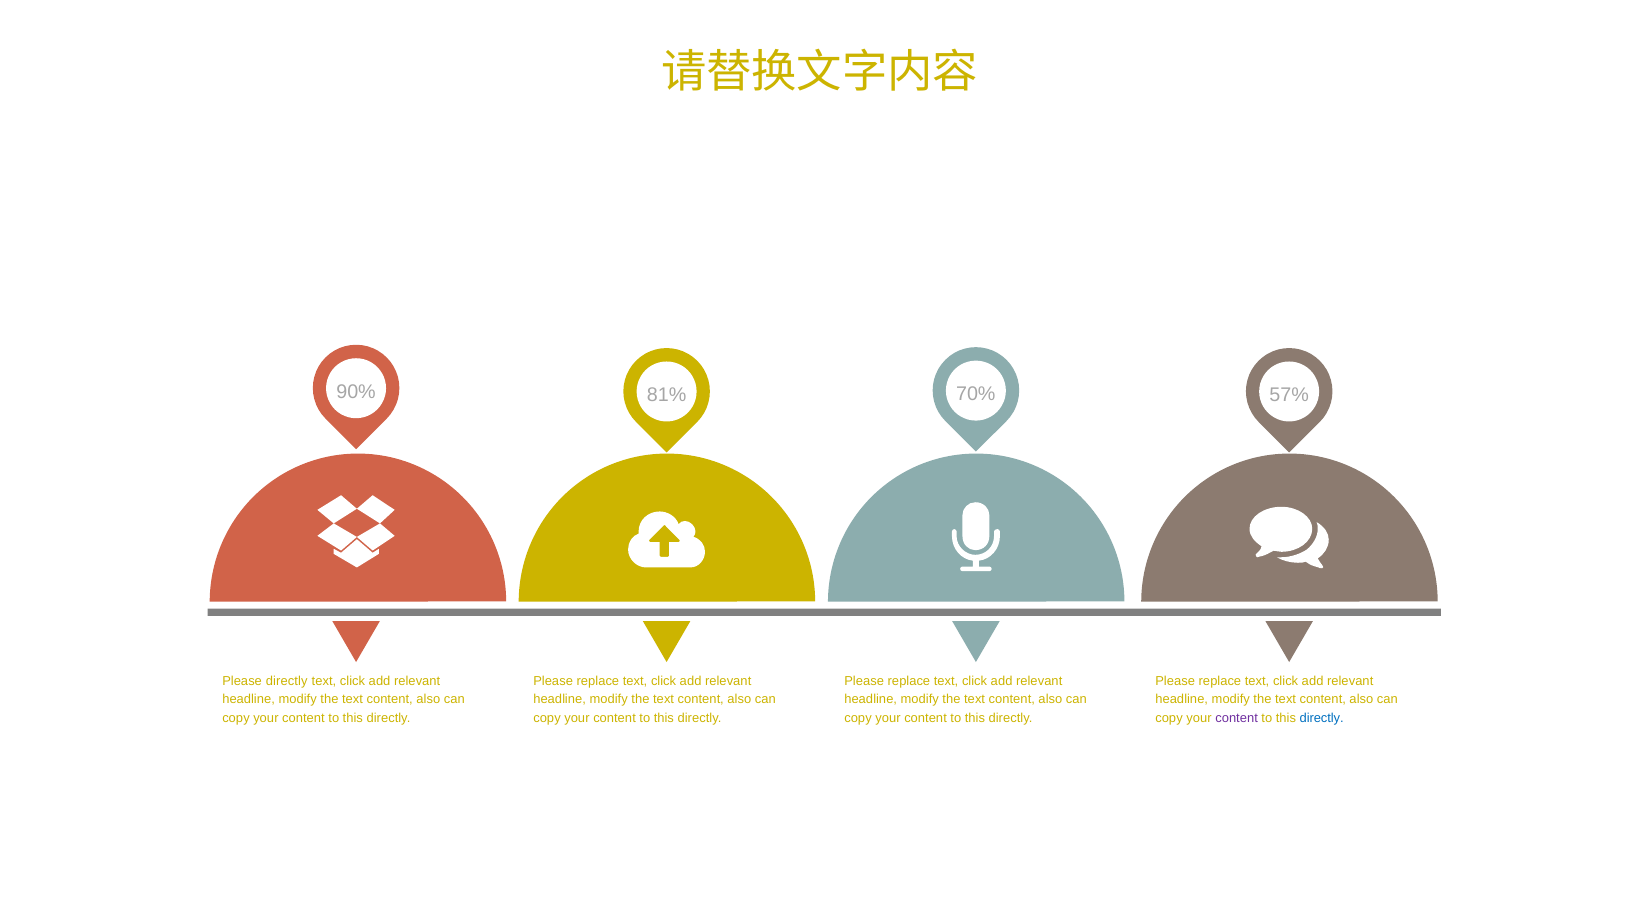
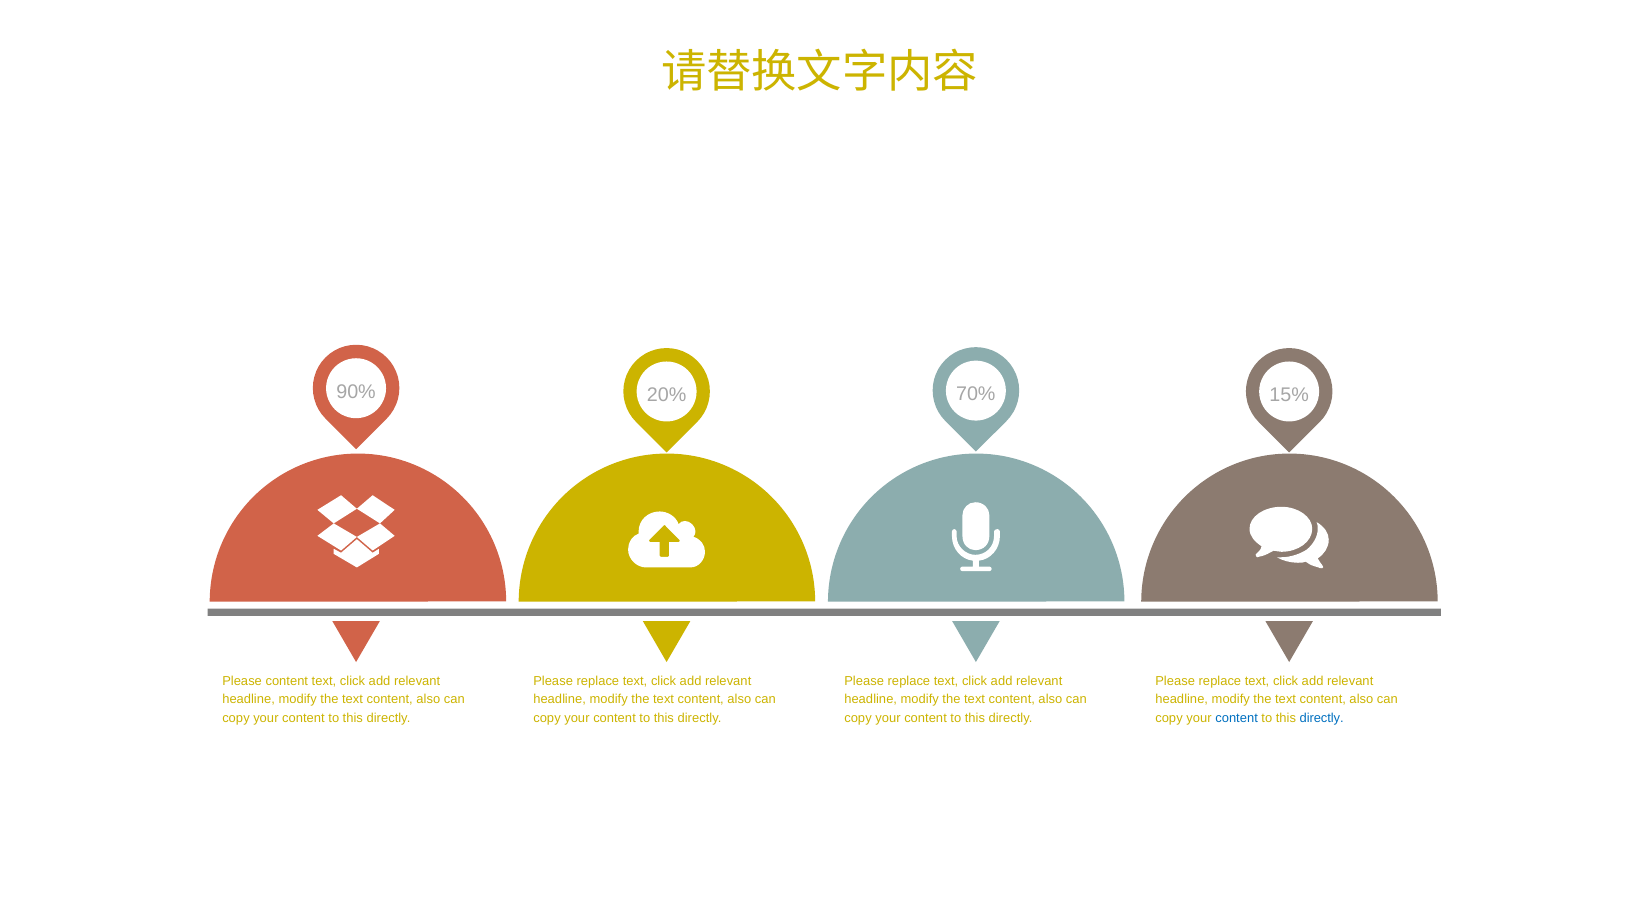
81%: 81% -> 20% (667, 395)
57%: 57% -> 15% (1289, 395)
Please directly: directly -> content (287, 681)
content colour: purple -> blue (1237, 718)
